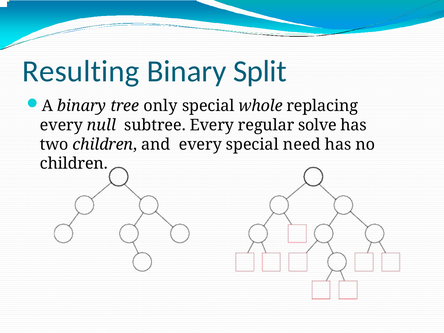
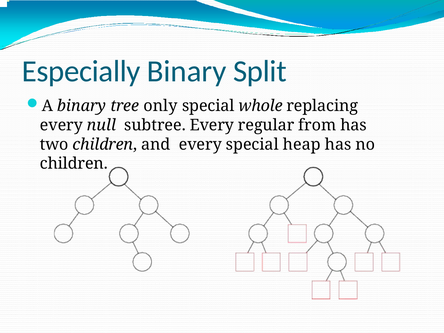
Resulting: Resulting -> Especially (81, 71)
solve: solve -> from (317, 125)
need: need -> heap (302, 144)
